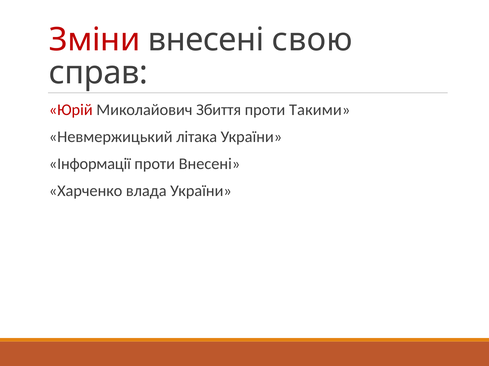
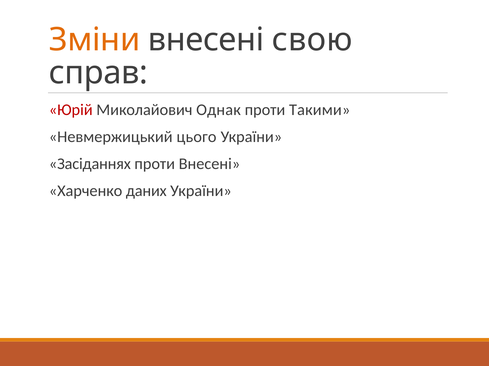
Зміни colour: red -> orange (95, 40)
Збиття: Збиття -> Однак (218, 110)
літака: літака -> цього (197, 137)
Інформації: Інформації -> Засіданнях (90, 164)
влада: влада -> даних (146, 191)
